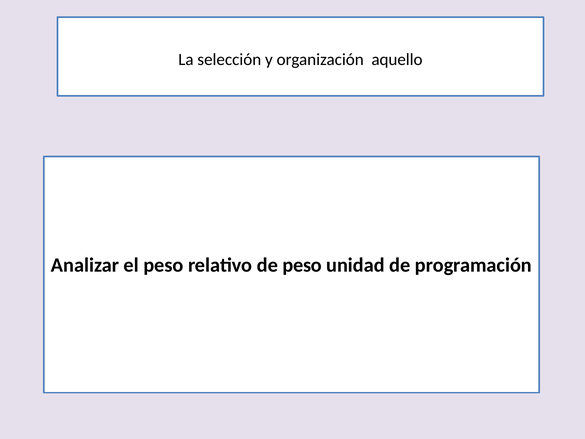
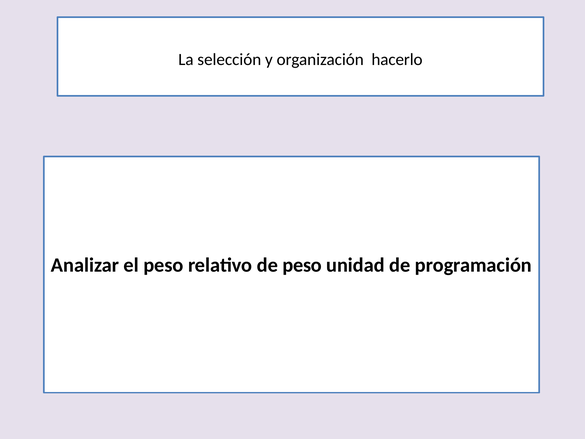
aquello: aquello -> hacerlo (397, 60)
